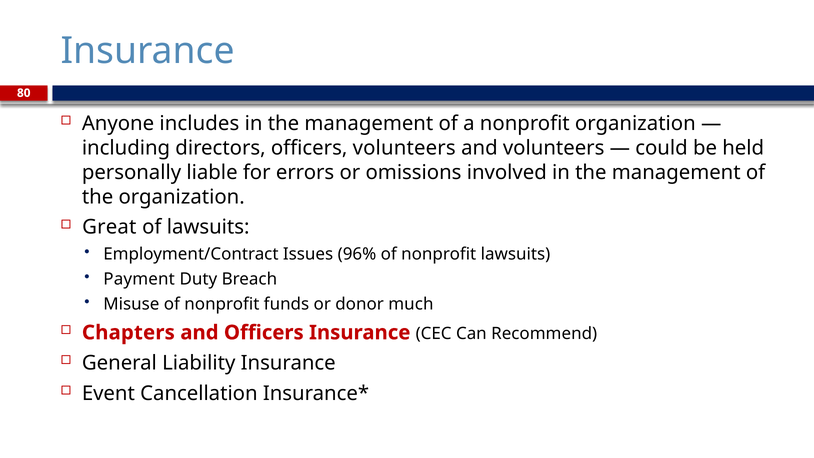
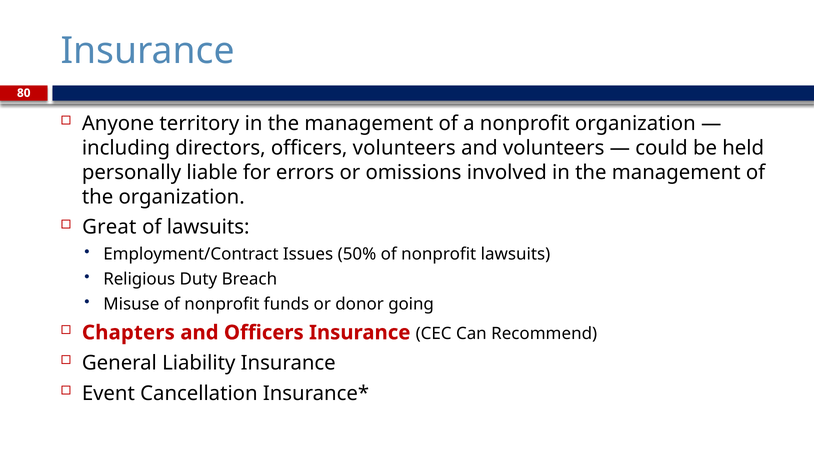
includes: includes -> territory (199, 123)
96%: 96% -> 50% (357, 254)
Payment: Payment -> Religious (139, 279)
much: much -> going (411, 304)
